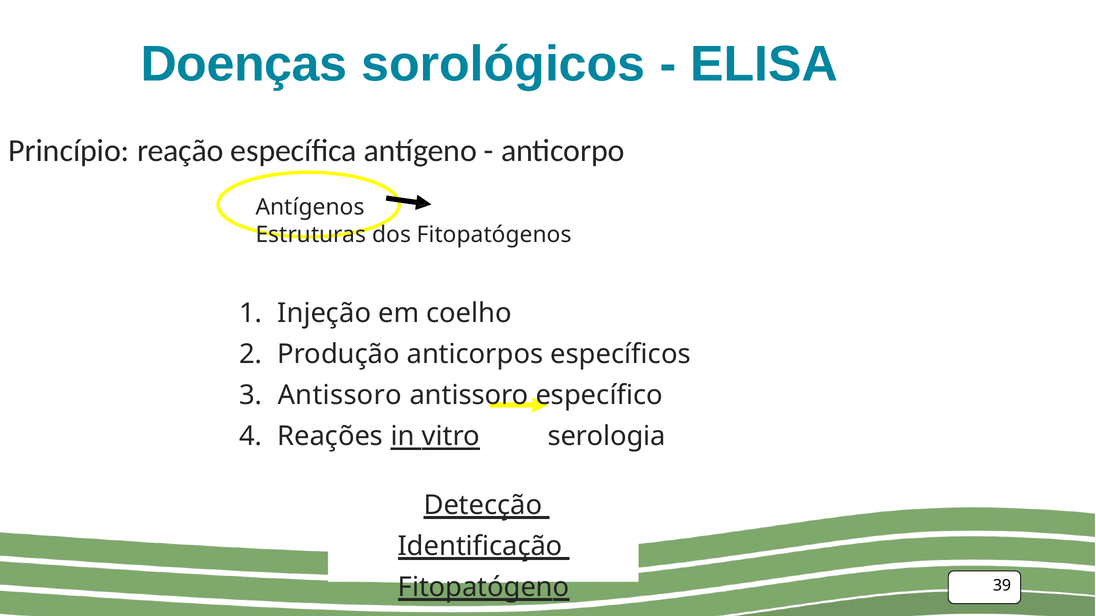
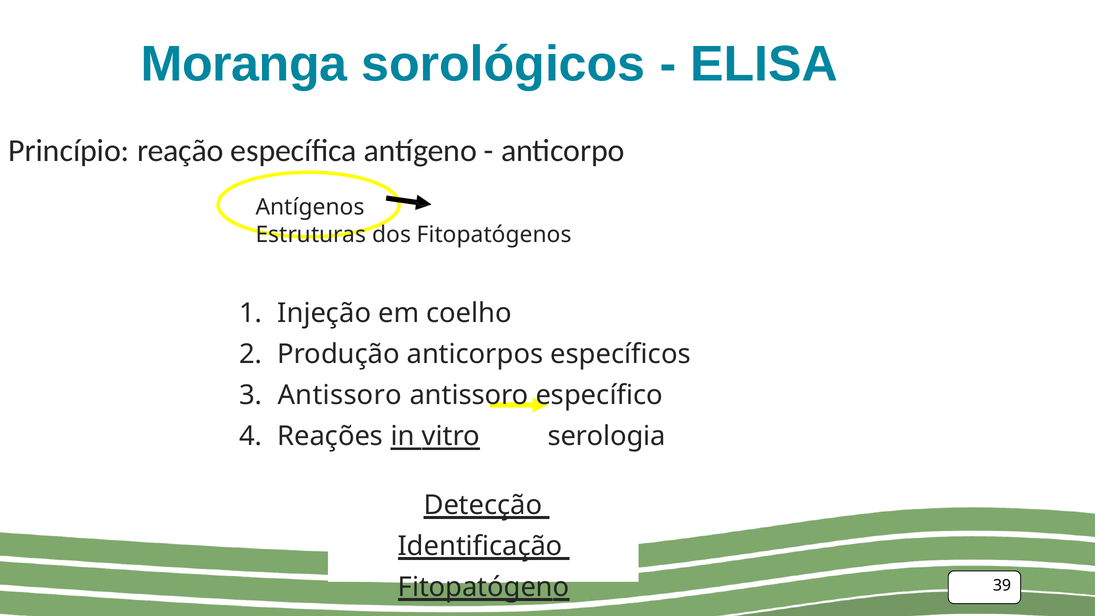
Doenças: Doenças -> Moranga (244, 64)
